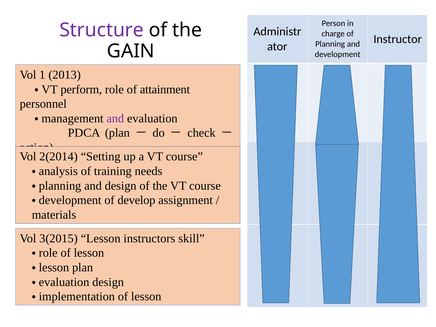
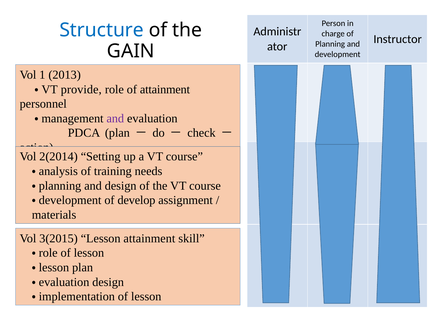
Structure colour: purple -> blue (102, 30)
perform: perform -> provide (81, 89)
Lesson instructors: instructors -> attainment (149, 238)
